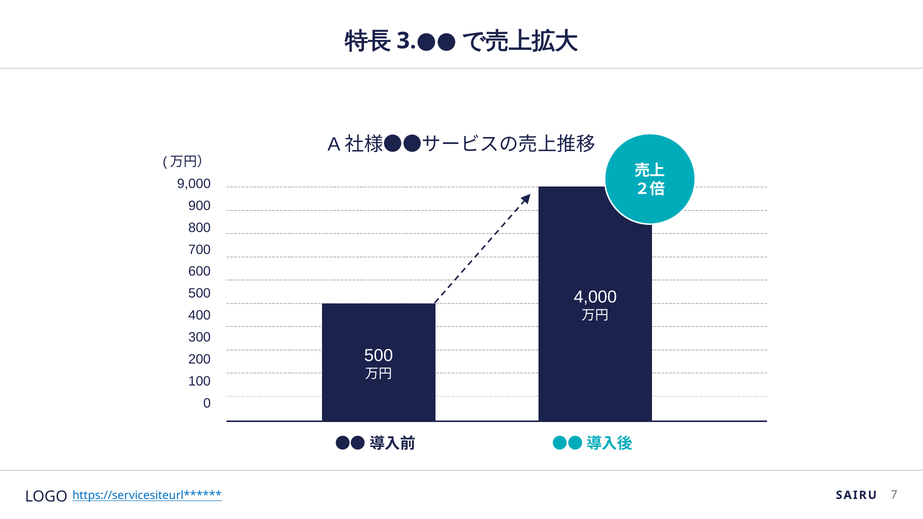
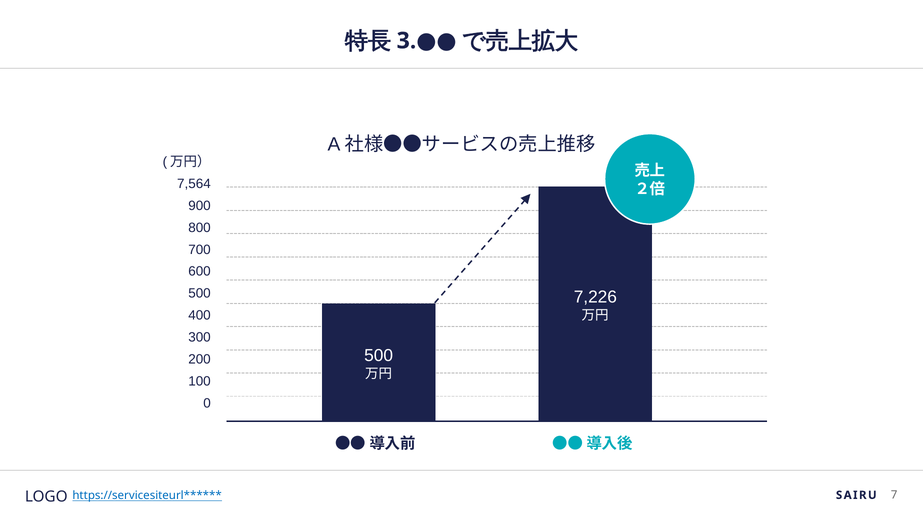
9,000: 9,000 -> 7,564 (194, 184)
4,000: 4,000 -> 7,226 (595, 297)
